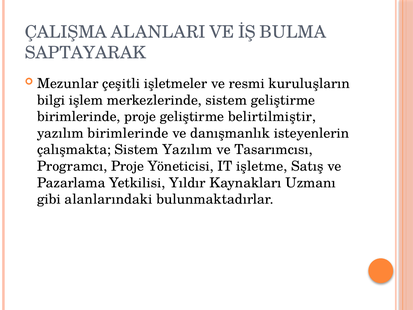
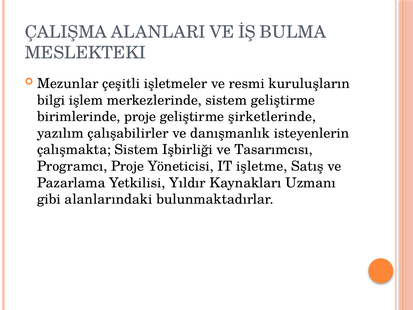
SAPTAYARAK: SAPTAYARAK -> MESLEKTEKI (85, 53)
belirtilmiştir: belirtilmiştir -> şirketlerinde (272, 117)
yazılım birimlerinde: birimlerinde -> çalışabilirler (128, 133)
Sistem Yazılım: Yazılım -> Işbirliği (188, 150)
